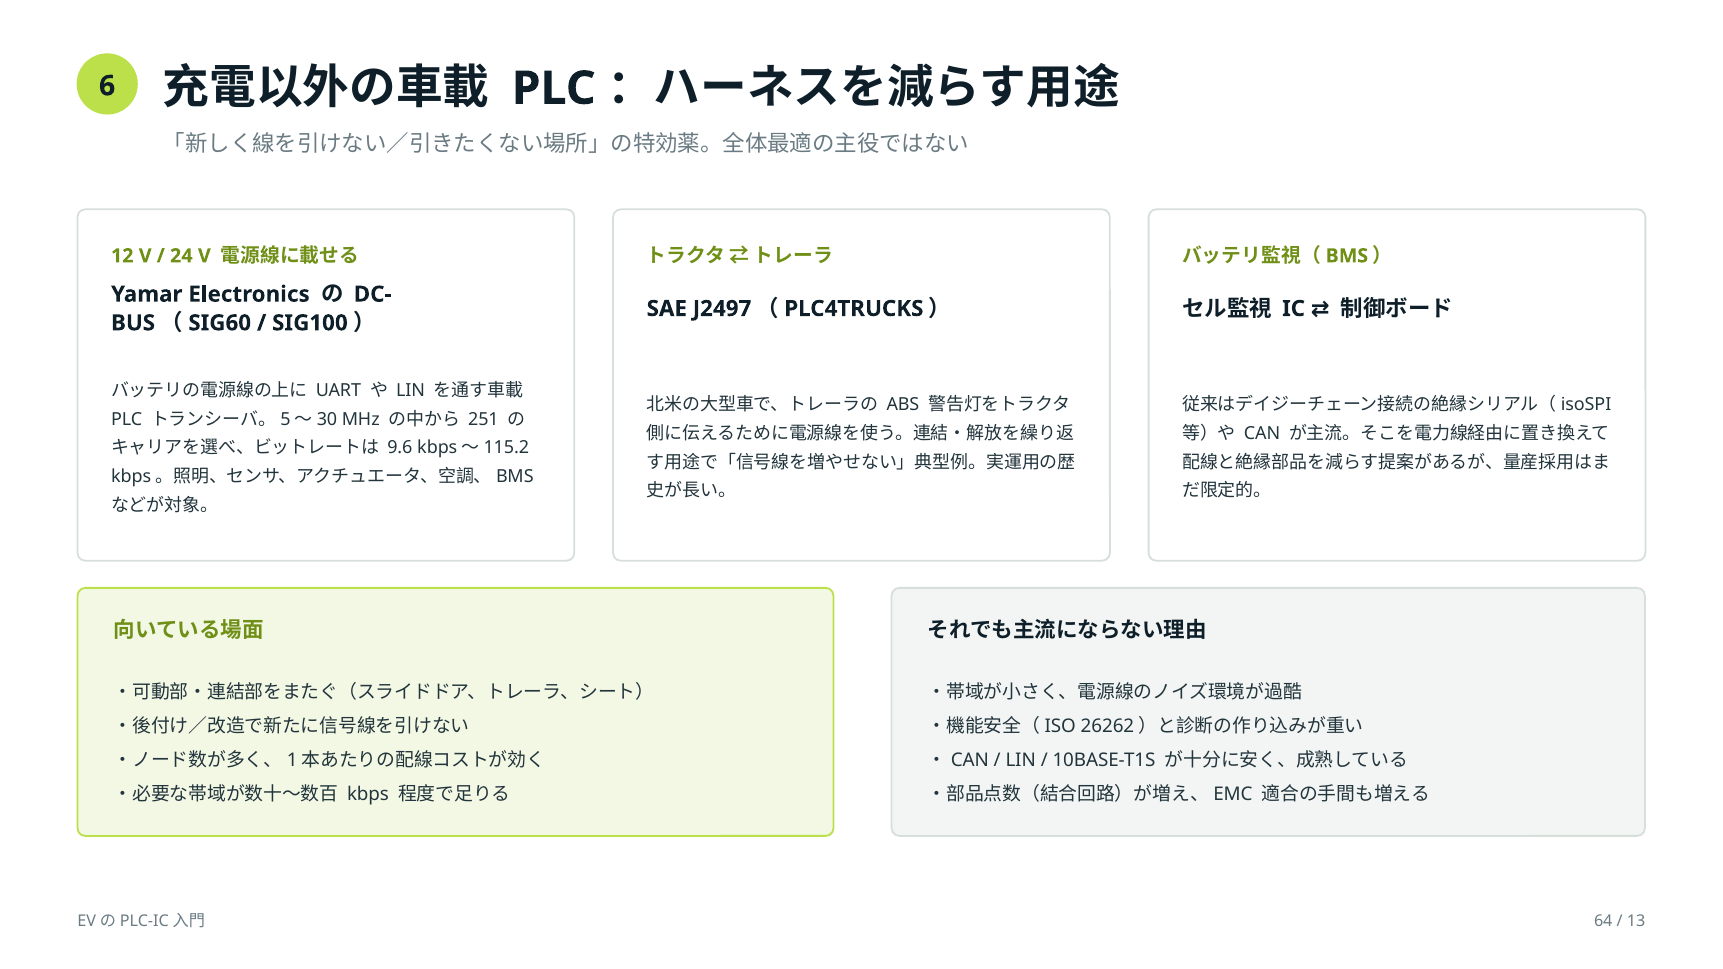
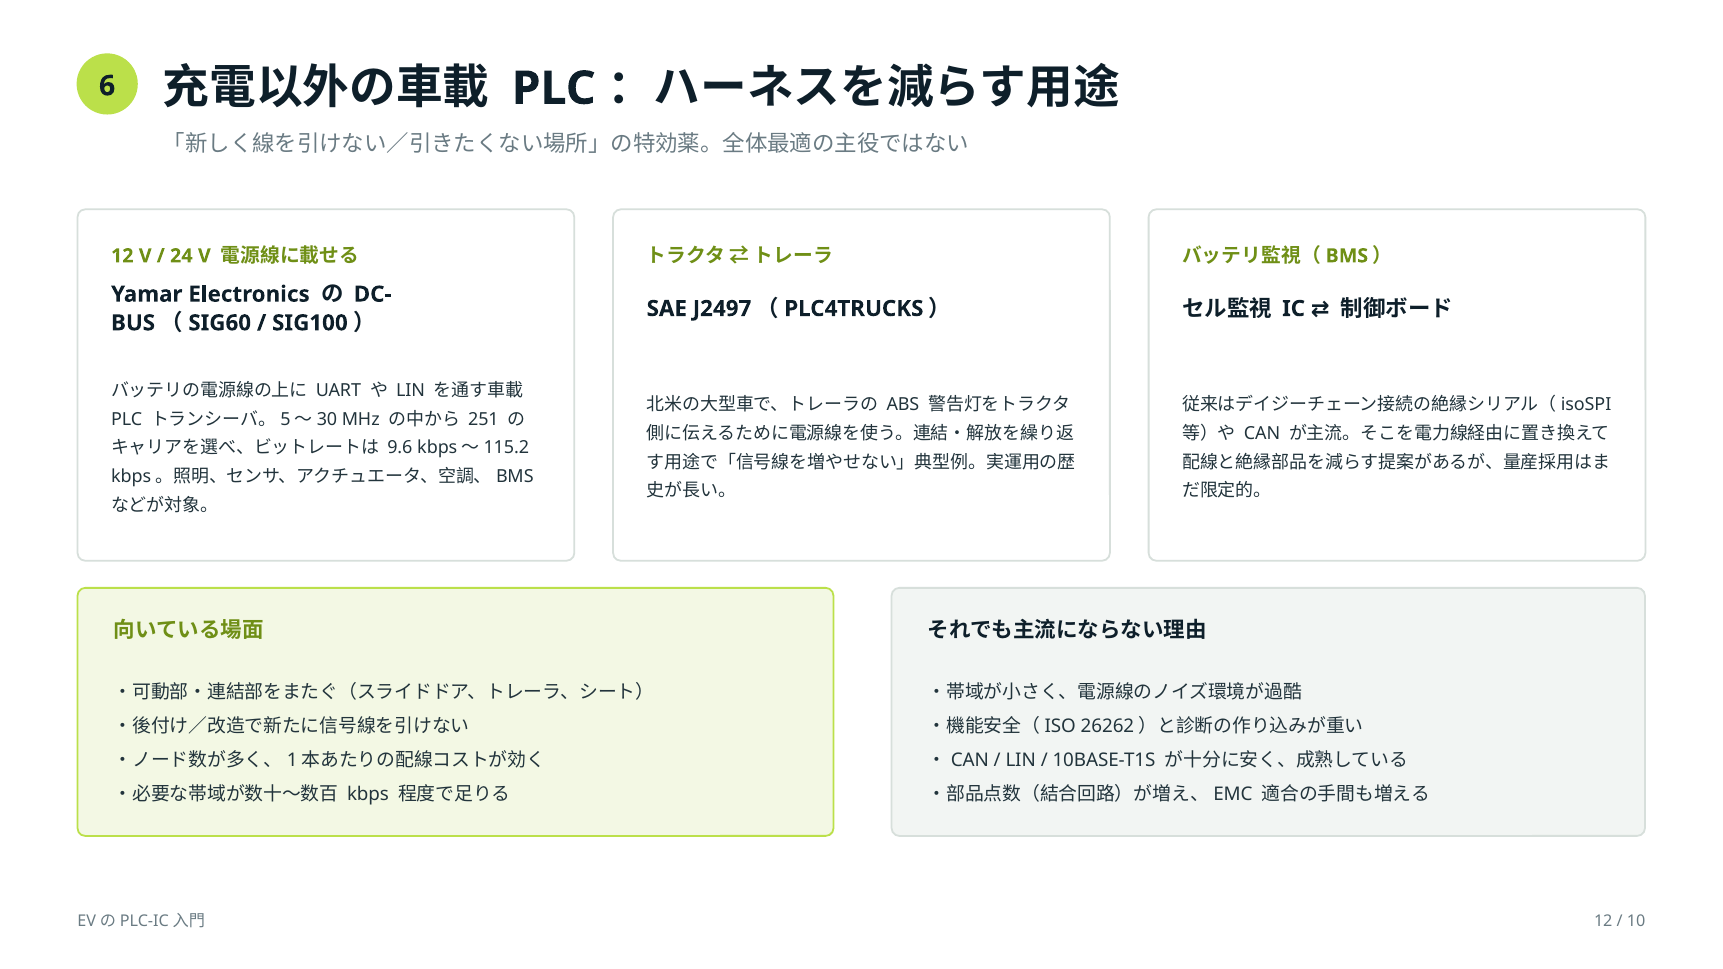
64: 64 -> 12 (1603, 921)
13: 13 -> 10 (1636, 921)
